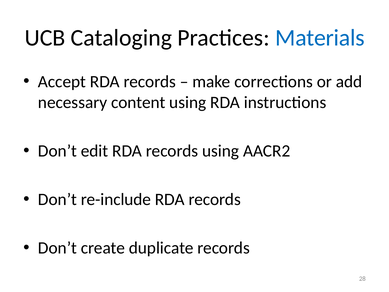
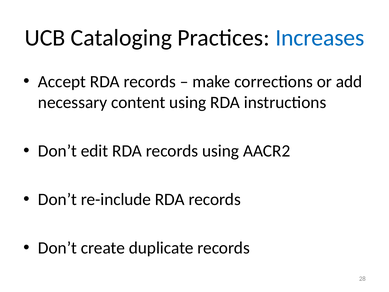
Materials: Materials -> Increases (320, 38)
